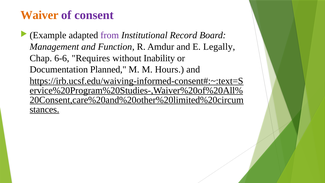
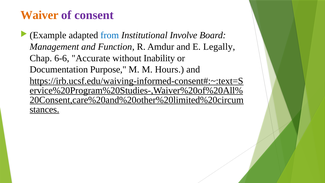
from colour: purple -> blue (110, 35)
Record: Record -> Involve (184, 35)
Requires: Requires -> Accurate (91, 58)
Planned: Planned -> Purpose (108, 69)
